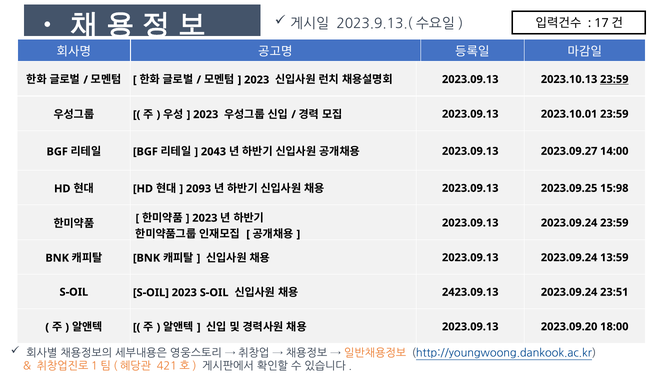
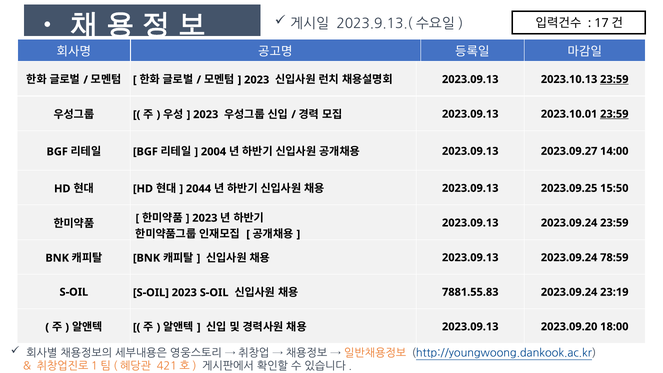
23:59 underline: none -> present (614, 114)
2043: 2043 -> 2004 (213, 152)
2093: 2093 -> 2044 (198, 189)
15:98: 15:98 -> 15:50 (614, 188)
13:59: 13:59 -> 78:59 (614, 258)
2423.09.13: 2423.09.13 -> 7881.55.83 (470, 292)
23:51: 23:51 -> 23:19 (614, 292)
